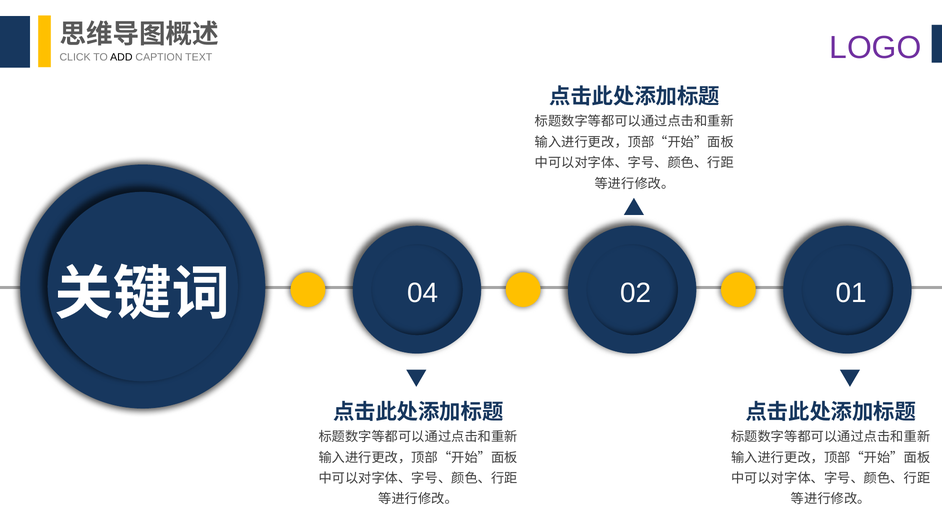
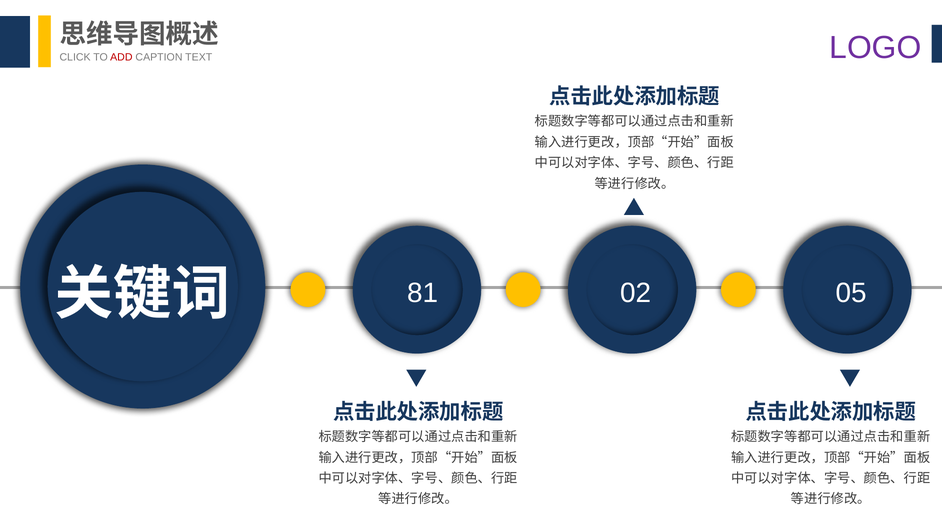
ADD colour: black -> red (121, 57)
04: 04 -> 81 (423, 293)
01: 01 -> 05 (851, 293)
